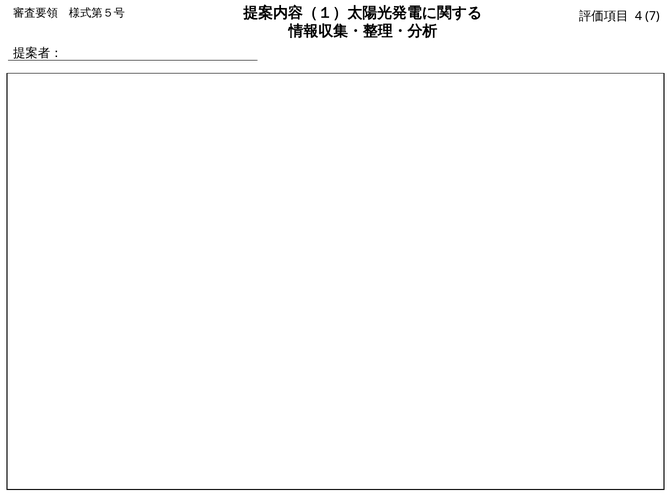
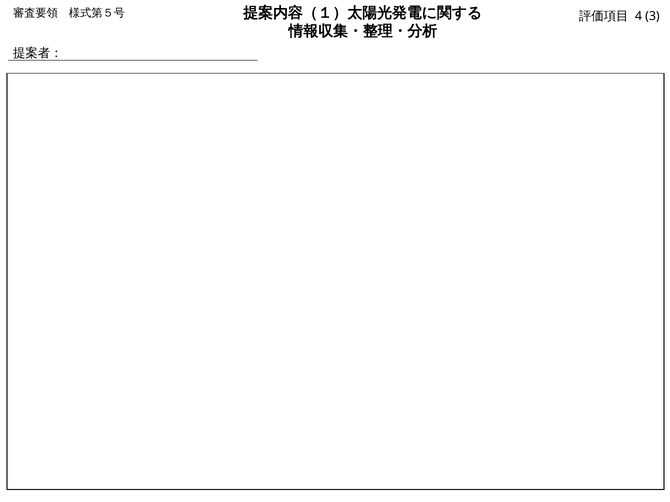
7: 7 -> 3 (652, 16)
